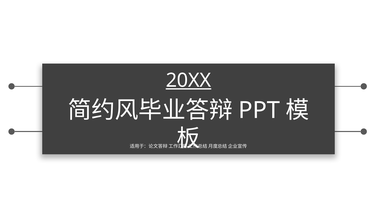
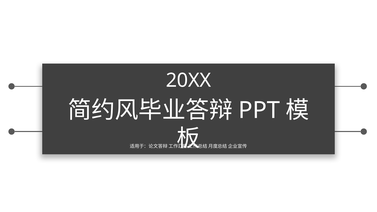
20XX underline: present -> none (188, 81)
